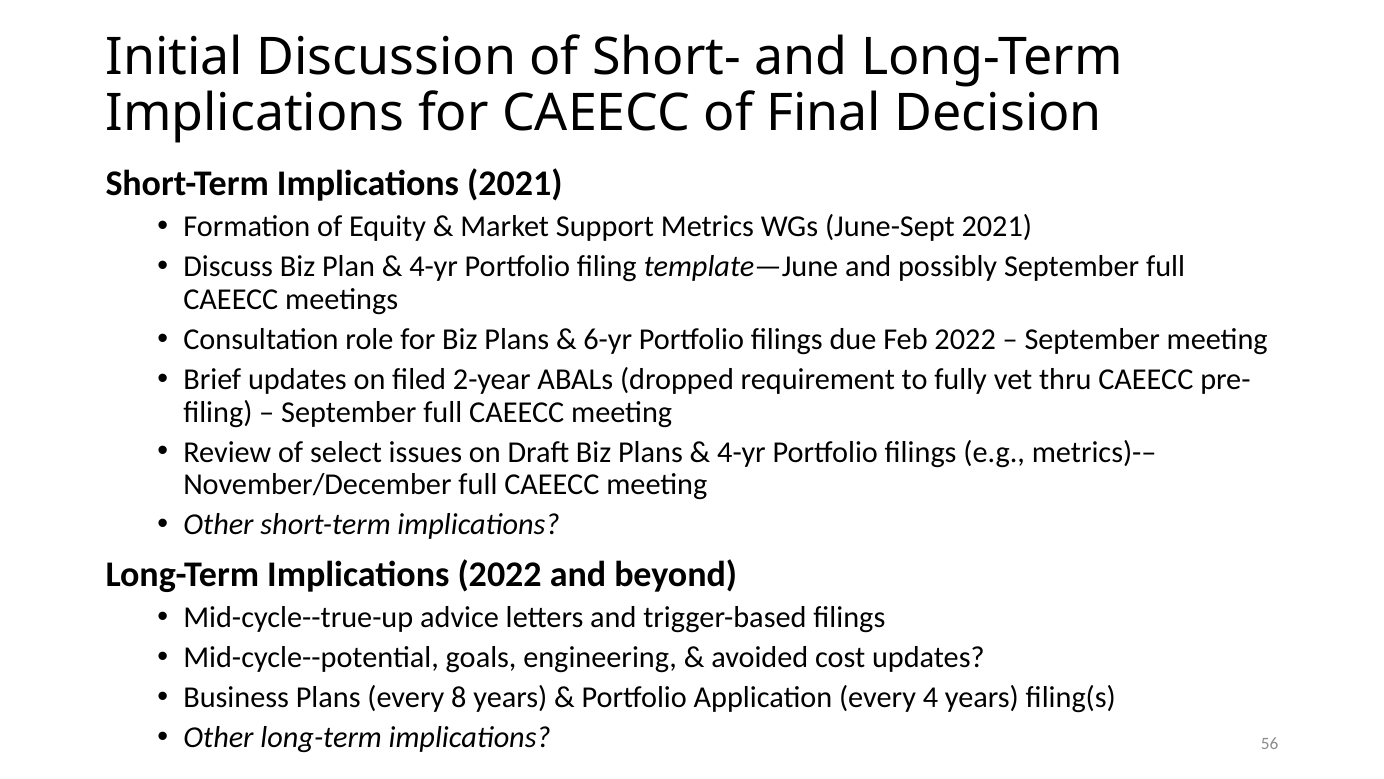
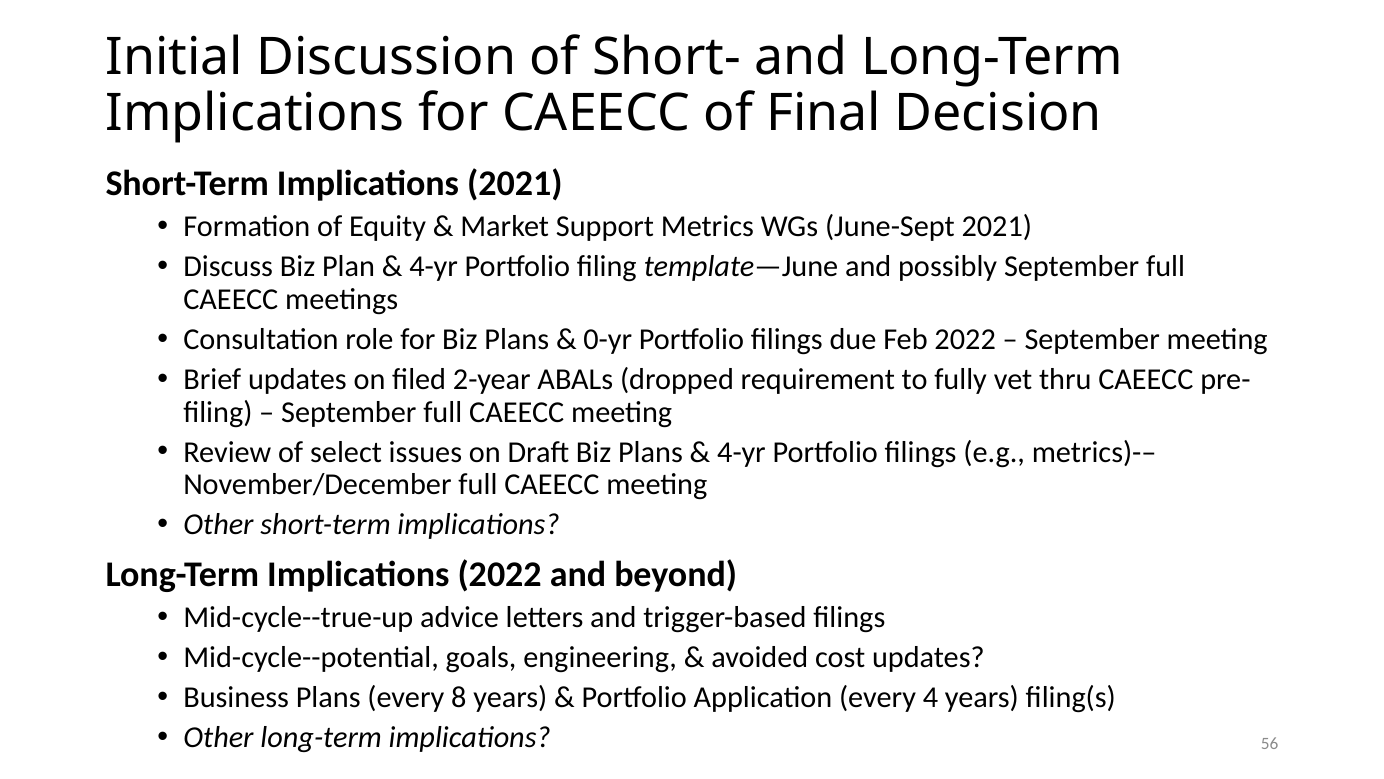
6-yr: 6-yr -> 0-yr (608, 339)
